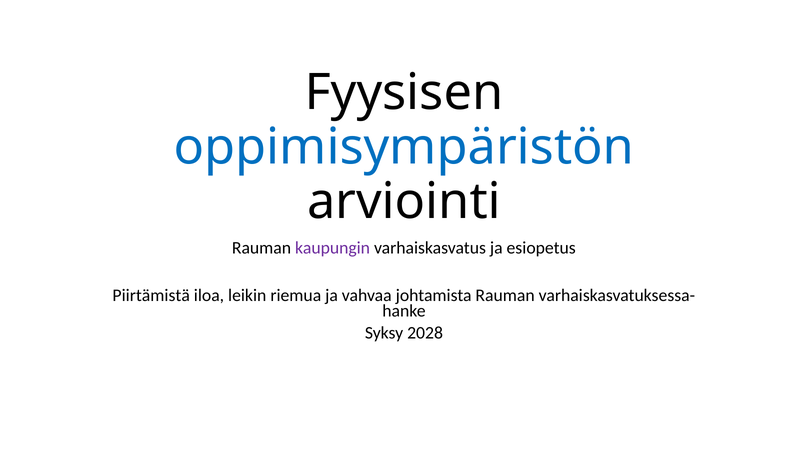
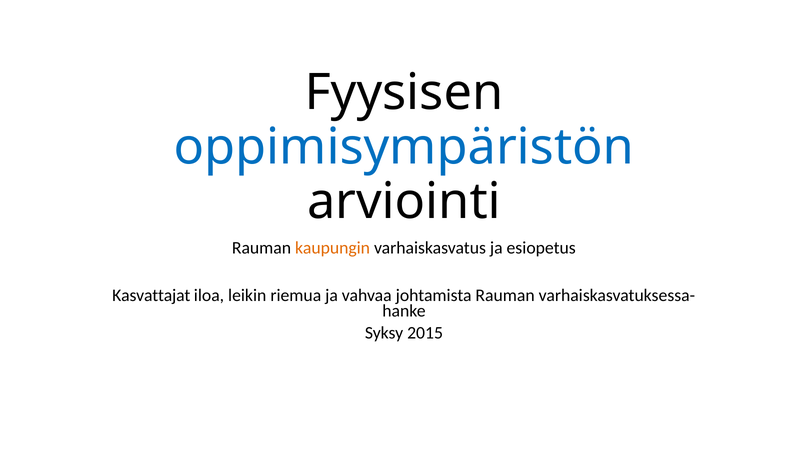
kaupungin colour: purple -> orange (333, 248)
Piirtämistä: Piirtämistä -> Kasvattajat (151, 296)
2028: 2028 -> 2015 (425, 333)
